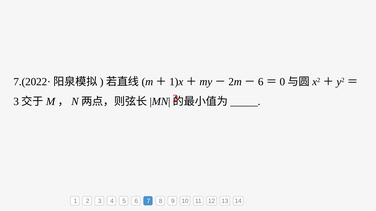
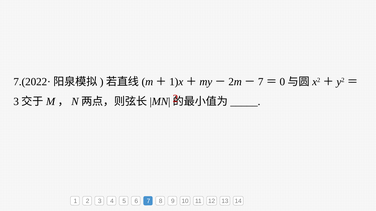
6: 6 -> 7 (261, 82)
